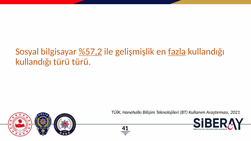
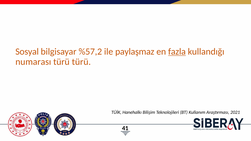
%57,2 underline: present -> none (90, 52)
gelişmişlik: gelişmişlik -> paylaşmaz (135, 52)
kullandığı: kullandığı -> numarası (33, 62)
